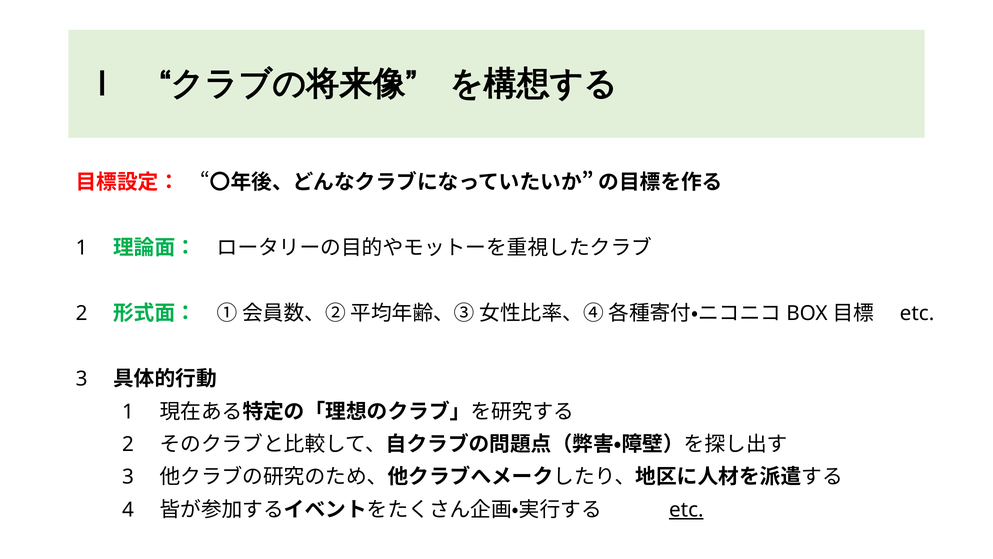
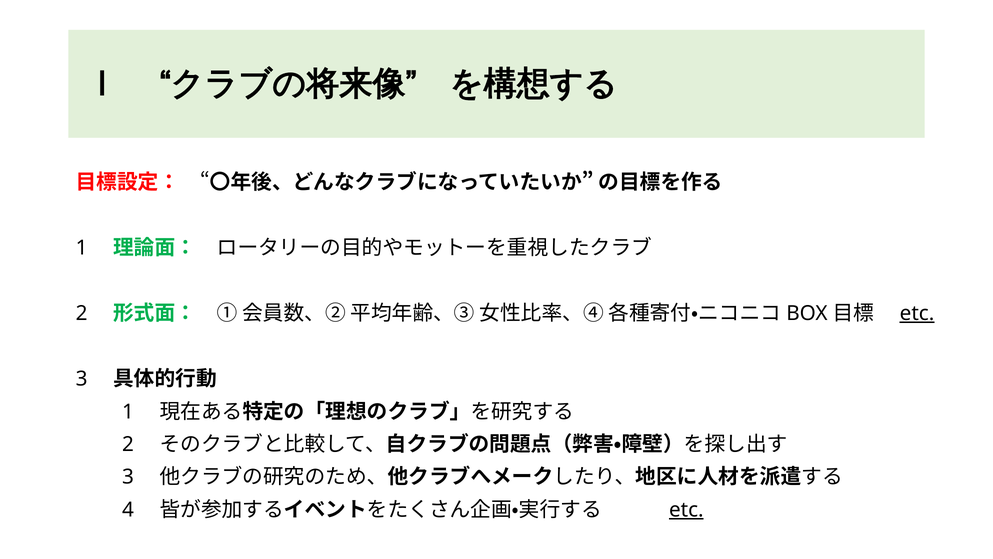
etc underline: none -> present (917, 313)
